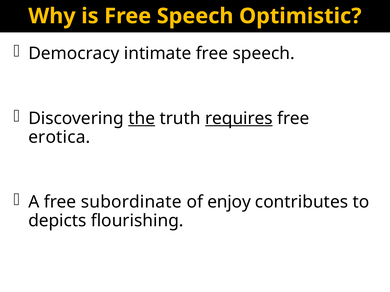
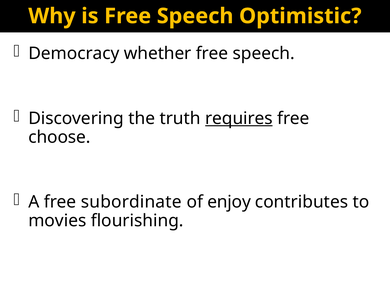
intimate: intimate -> whether (158, 53)
the underline: present -> none (142, 119)
erotica: erotica -> choose (59, 137)
depicts: depicts -> movies (57, 221)
